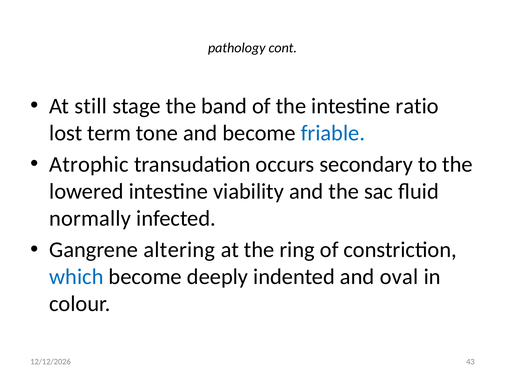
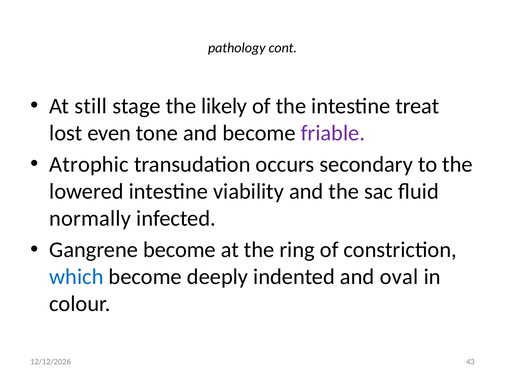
band: band -> likely (224, 106)
ratio: ratio -> treat (417, 106)
term: term -> even (109, 133)
friable colour: blue -> purple (333, 133)
Gangrene altering: altering -> become (180, 250)
